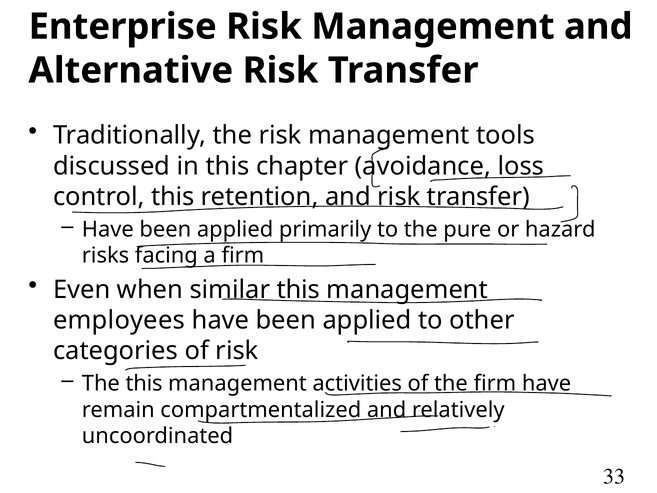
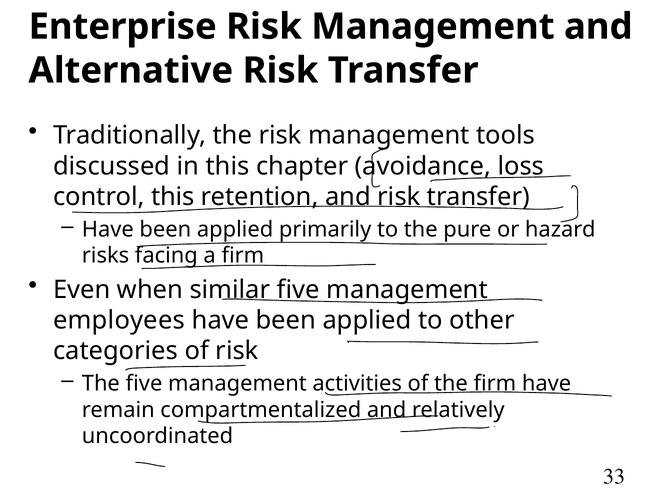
similar this: this -> five (298, 289)
The this: this -> five (144, 383)
